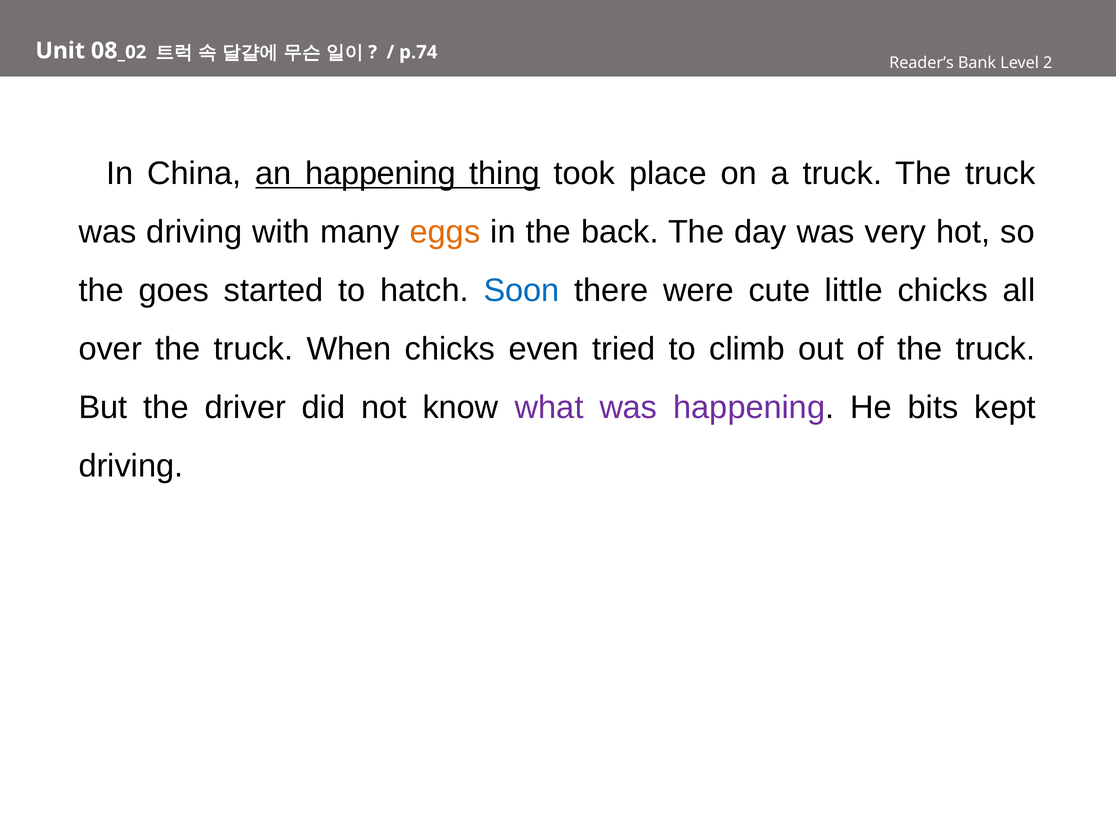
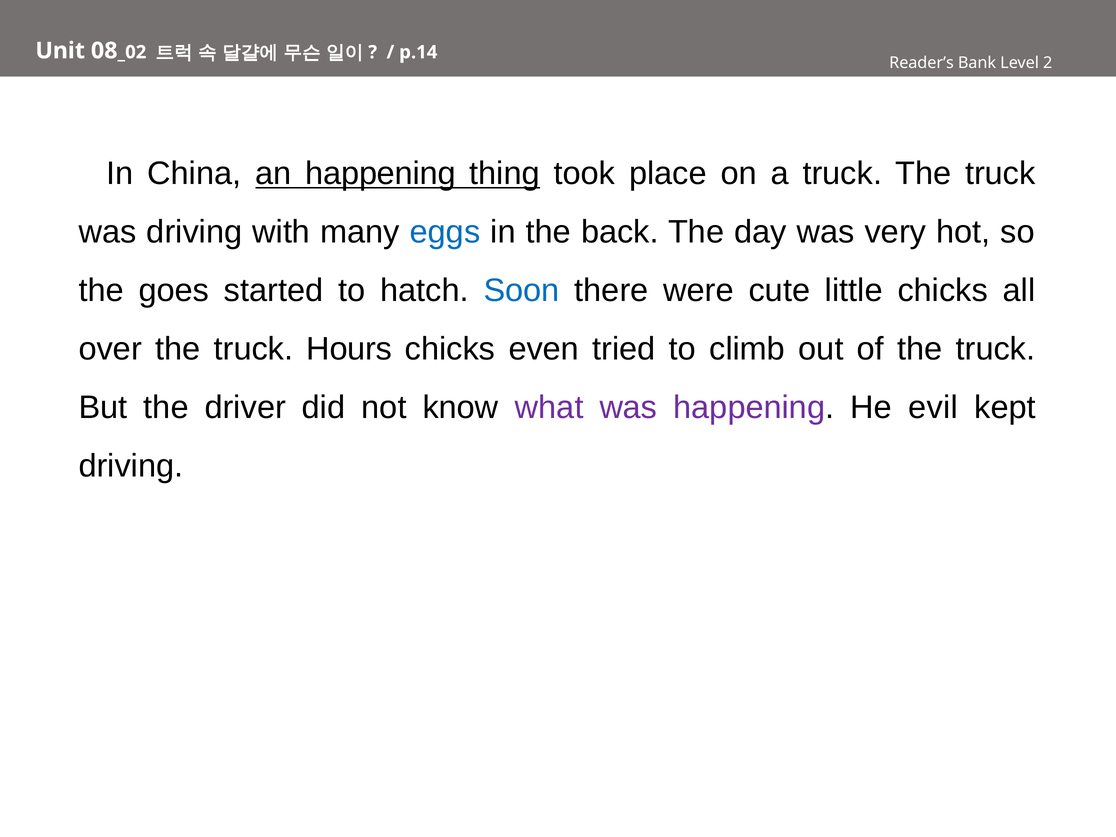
p.74: p.74 -> p.14 (418, 52)
eggs colour: orange -> blue (445, 232)
When: When -> Hours (349, 349)
bits: bits -> evil (933, 408)
